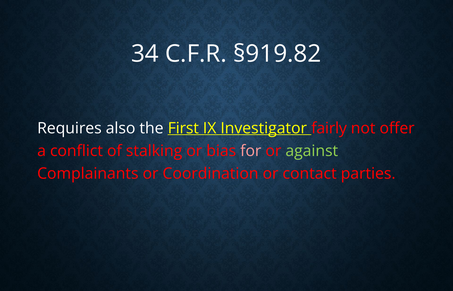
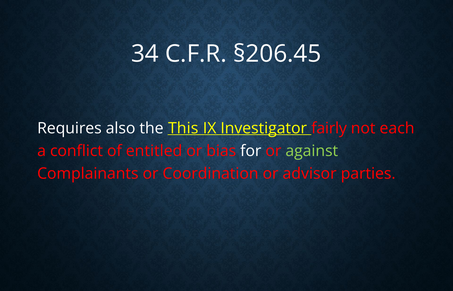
§919.82: §919.82 -> §206.45 (277, 54)
First: First -> This (183, 129)
offer: offer -> each (397, 129)
stalking: stalking -> entitled (154, 151)
for colour: pink -> white (251, 151)
contact: contact -> advisor (310, 174)
